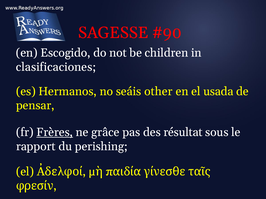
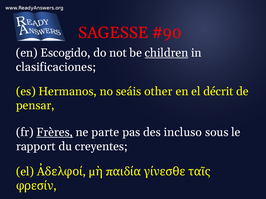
children underline: none -> present (166, 53)
usada: usada -> décrit (218, 92)
grâce: grâce -> parte (105, 133)
résultat: résultat -> incluso (183, 133)
perishing: perishing -> creyentes (101, 147)
